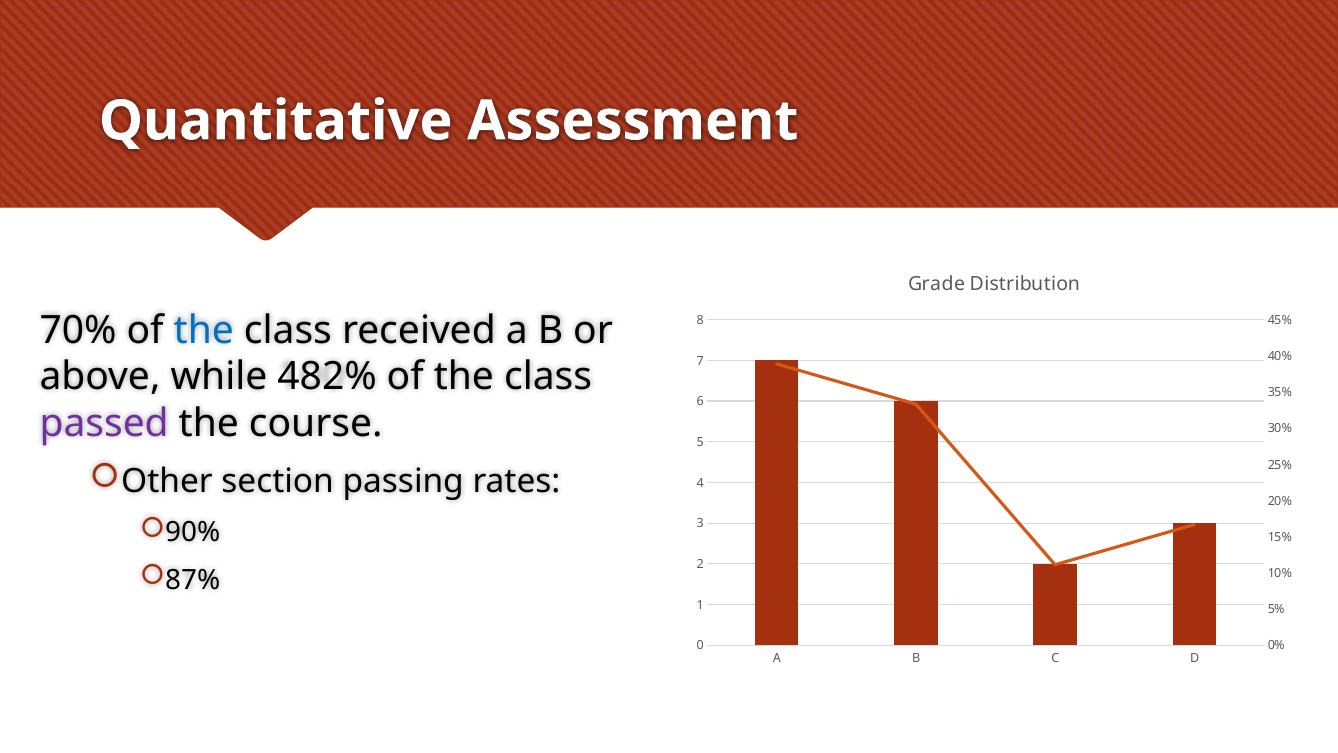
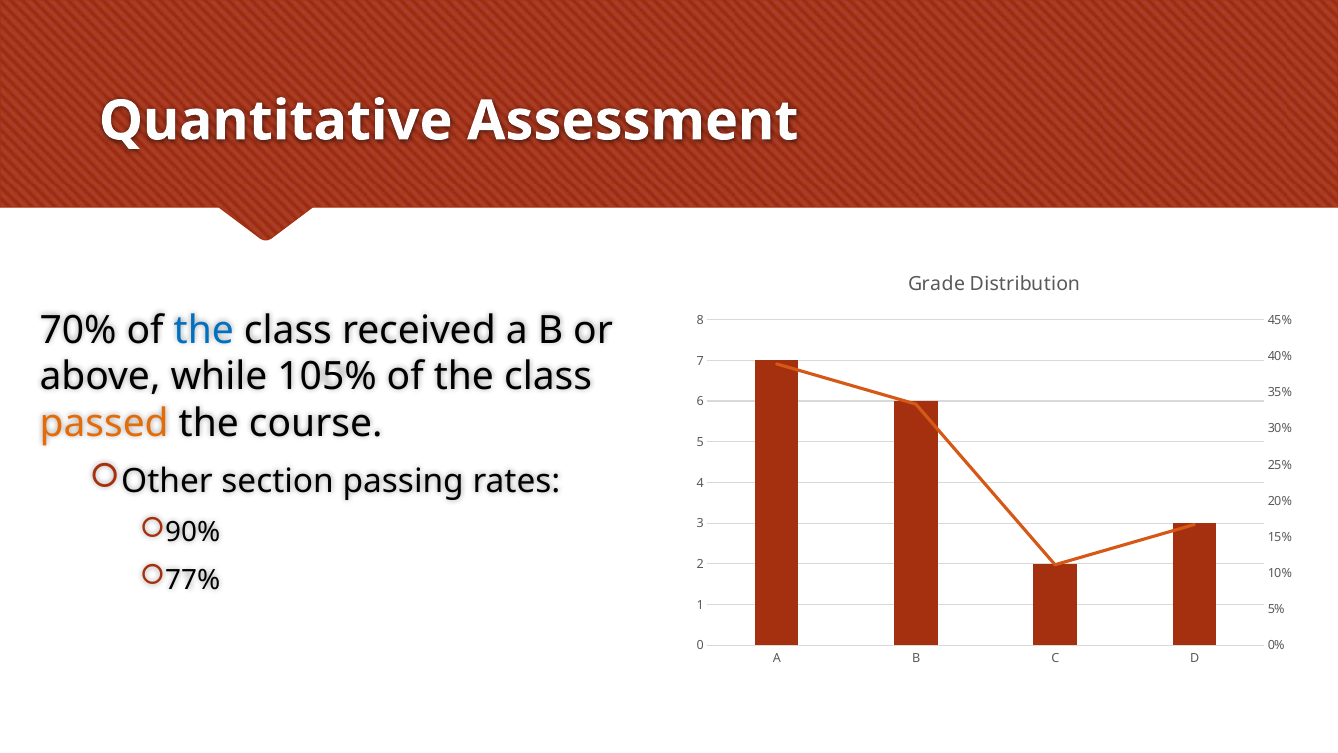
482%: 482% -> 105% (327, 377)
passed colour: purple -> orange (104, 424)
87%: 87% -> 77% (193, 579)
